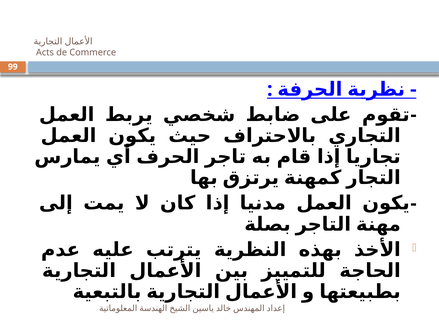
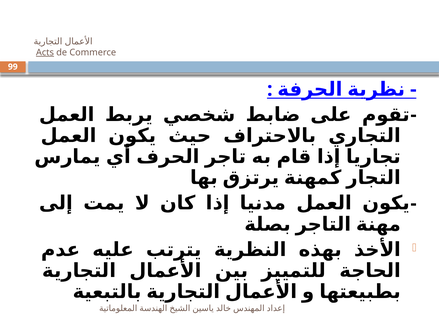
Acts underline: none -> present (45, 52)
